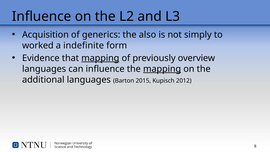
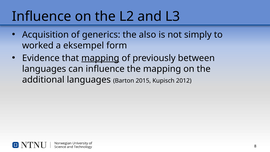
indefinite: indefinite -> eksempel (84, 45)
overview: overview -> between (196, 58)
mapping underline: present -> none (162, 69)
